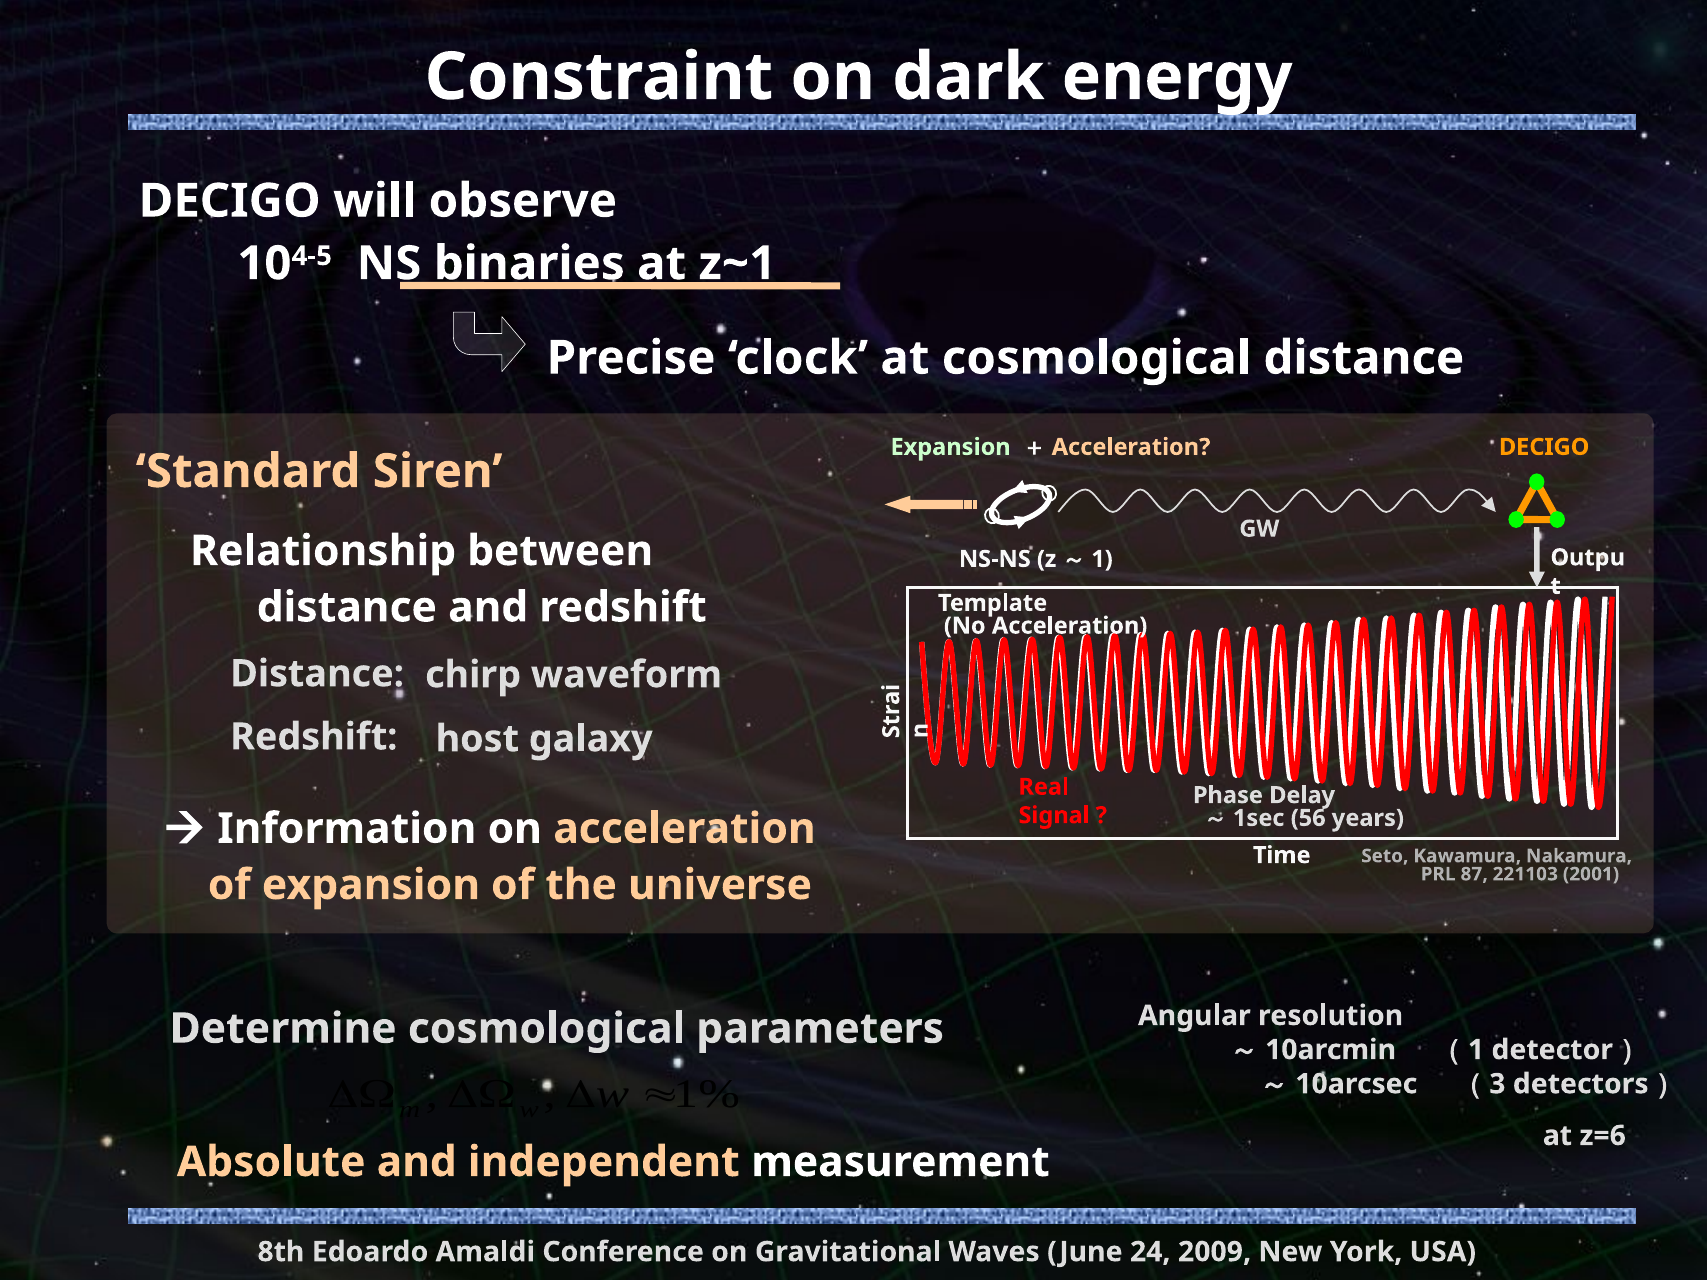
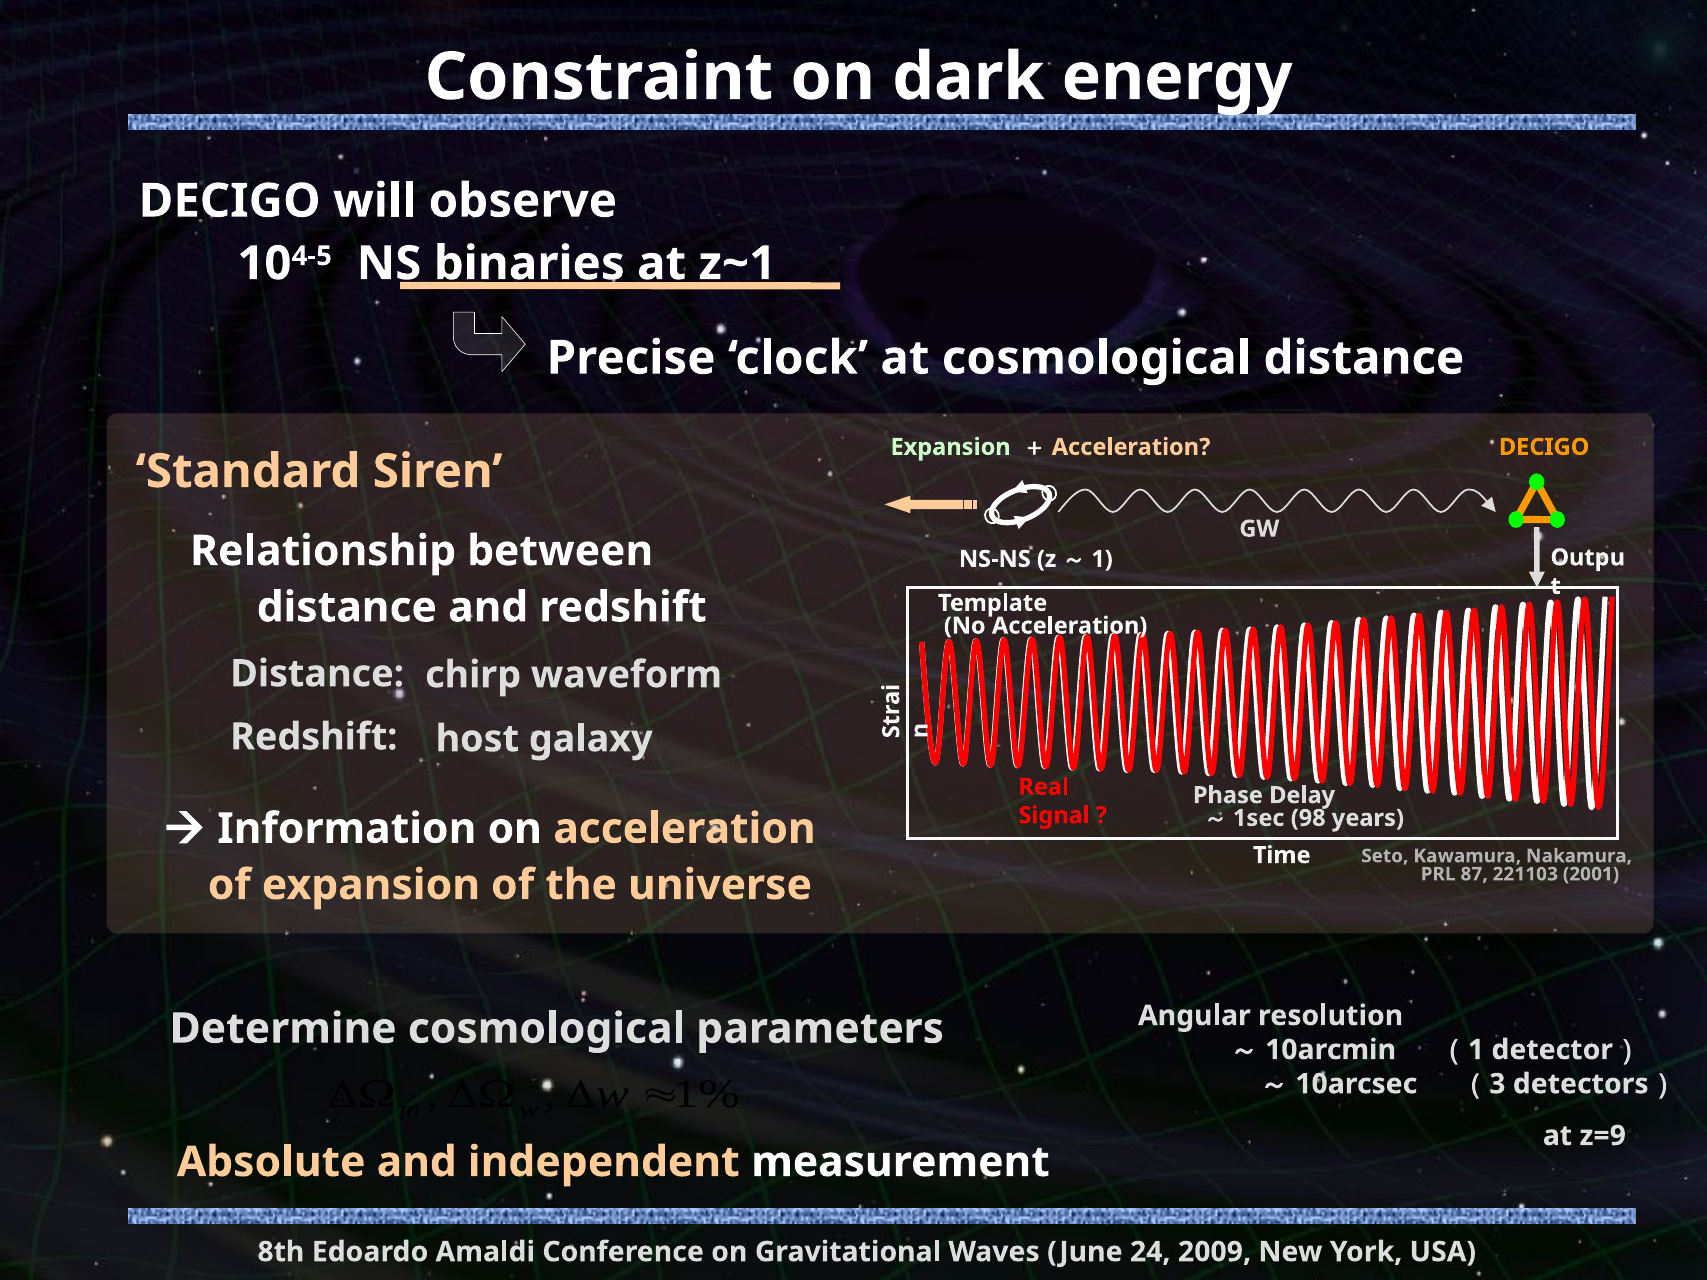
56: 56 -> 98 (1308, 818)
z=6: z=6 -> z=9 (1603, 1136)
